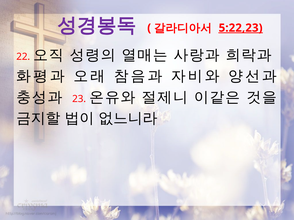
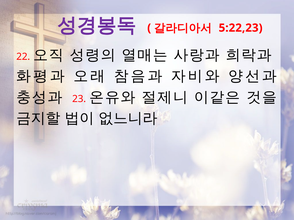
5:22,23 underline: present -> none (241, 28)
